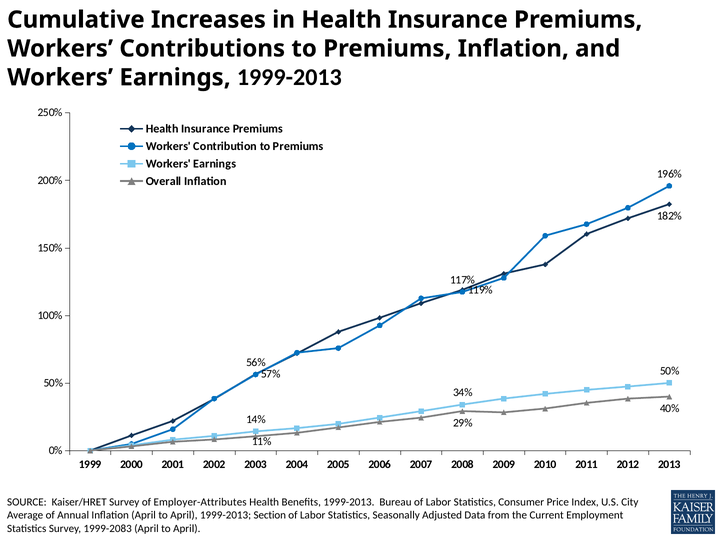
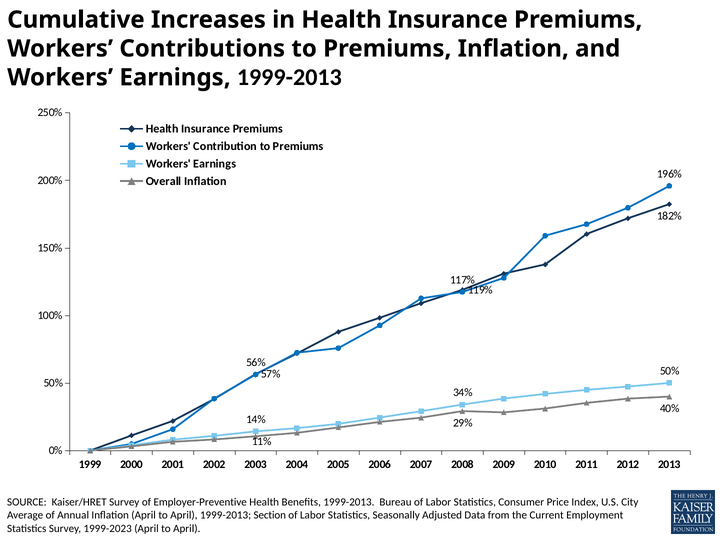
Employer-Attributes: Employer-Attributes -> Employer-Preventive (200, 502)
1999-2083: 1999-2083 -> 1999-2023 (108, 529)
